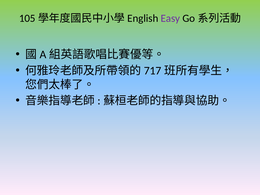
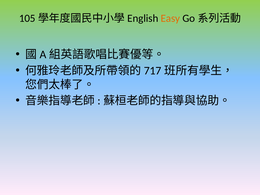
Easy colour: purple -> orange (170, 18)
